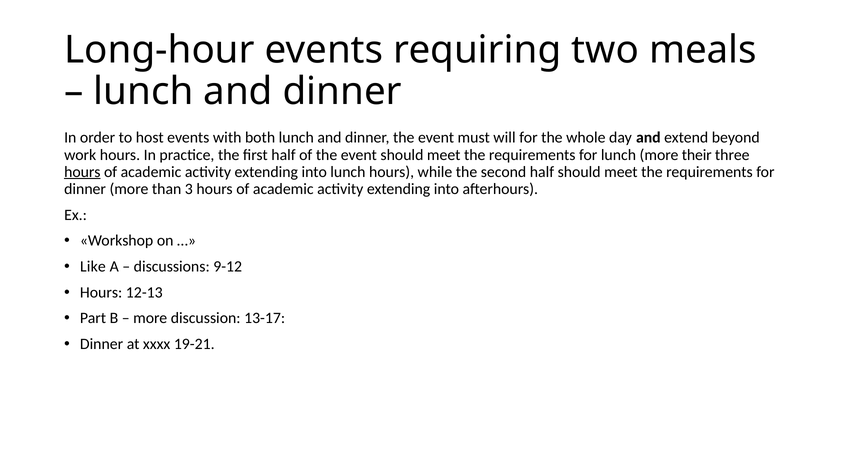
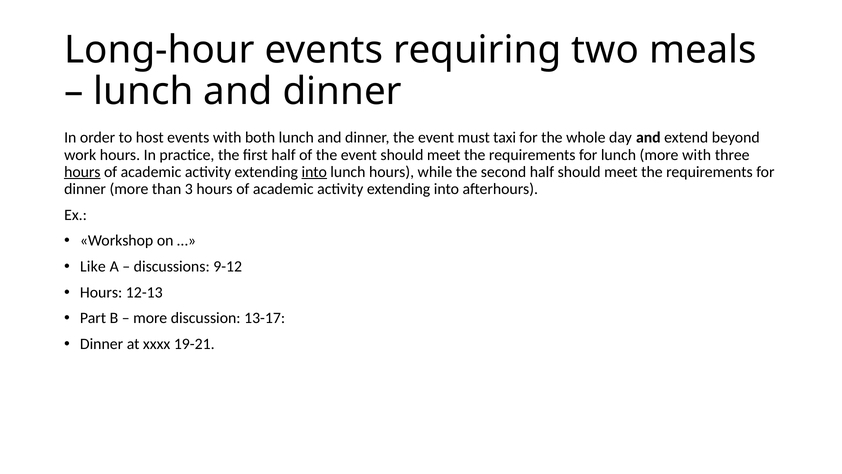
will: will -> taxi (505, 138)
more their: their -> with (697, 155)
into underline: none -> present (314, 172)
